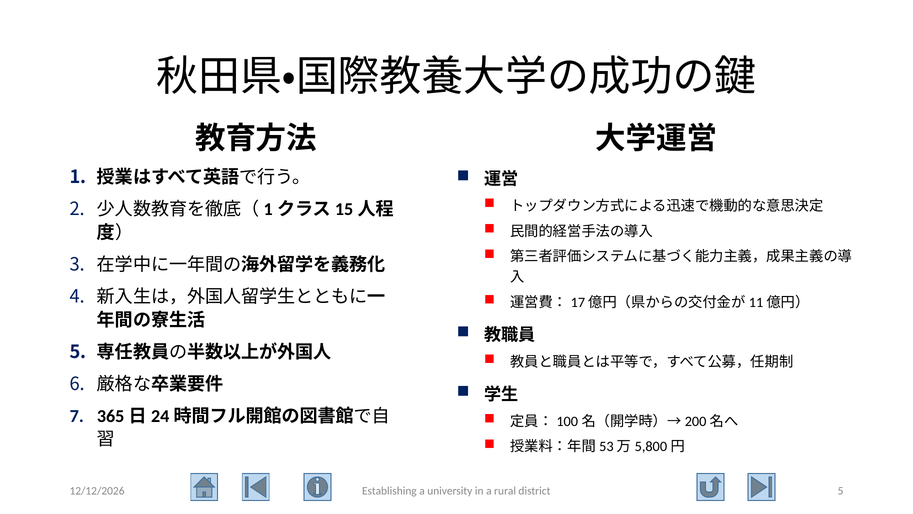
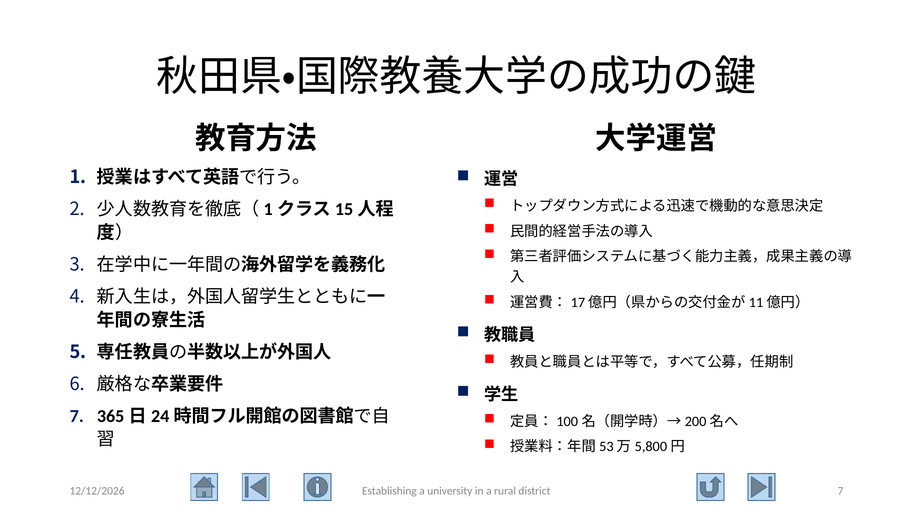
district 5: 5 -> 7 (841, 490)
